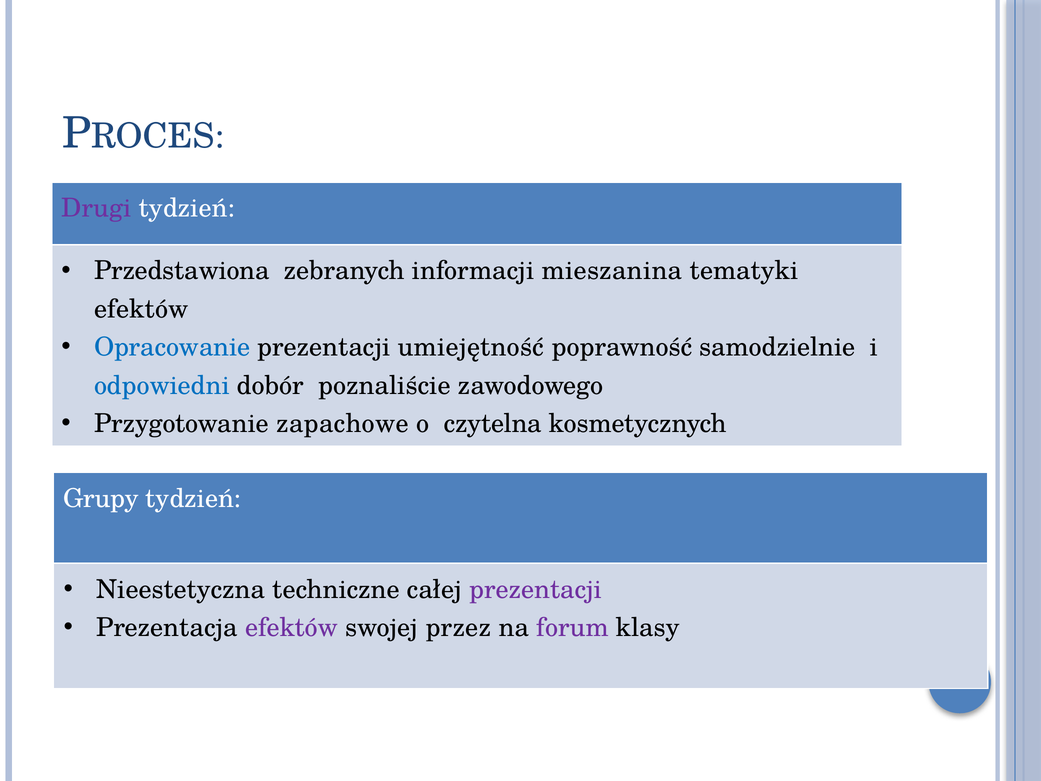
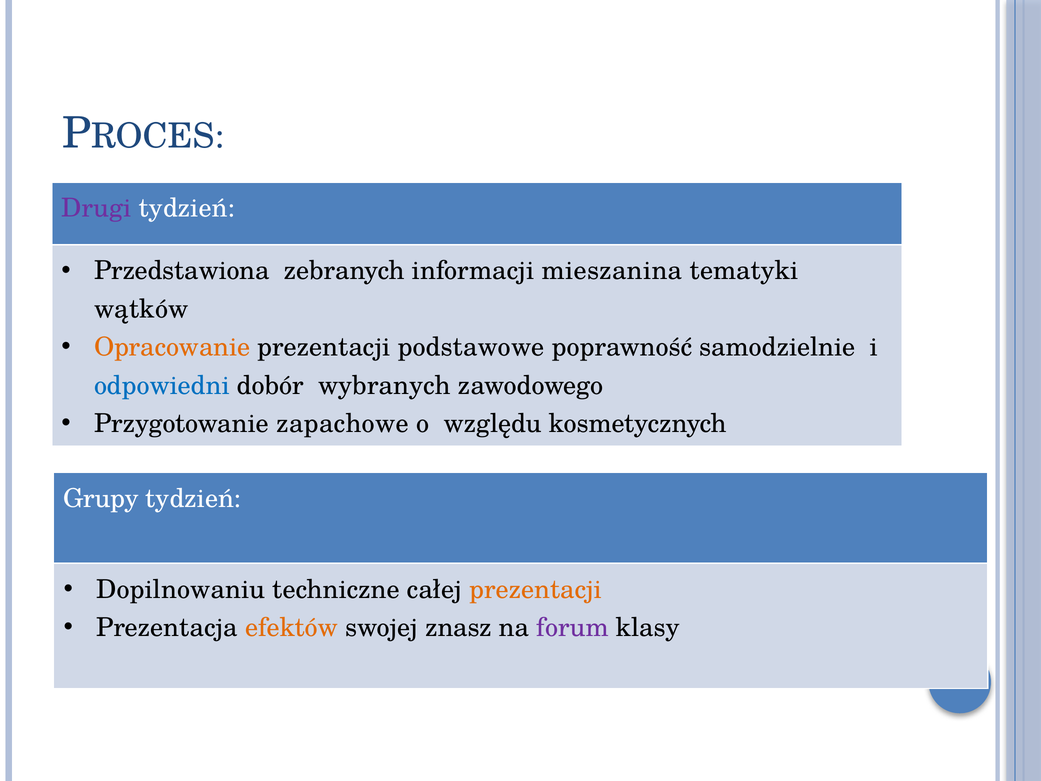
efektów: efektów -> wątków (141, 309)
Opracowanie colour: blue -> orange (172, 347)
umiejętność: umiejętność -> podstawowe (471, 347)
poznaliście: poznaliście -> wybranych (384, 385)
czytelna: czytelna -> względu (493, 424)
Nieestetyczna: Nieestetyczna -> Dopilnowaniu (181, 589)
prezentacji colour: purple -> orange (536, 589)
efektów colour: purple -> orange (292, 627)
przez: przez -> znasz (459, 627)
